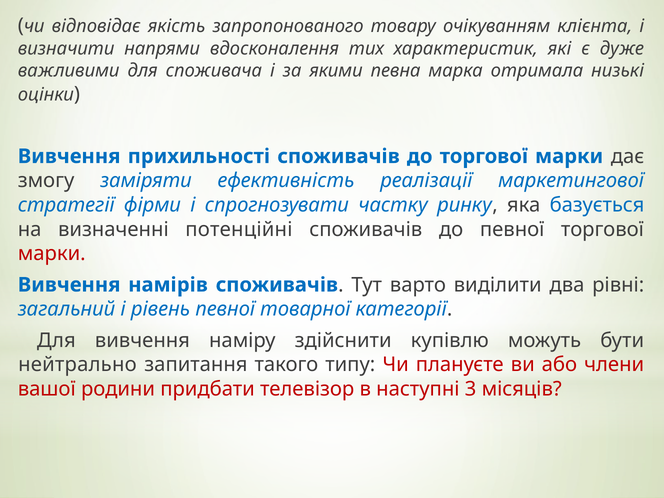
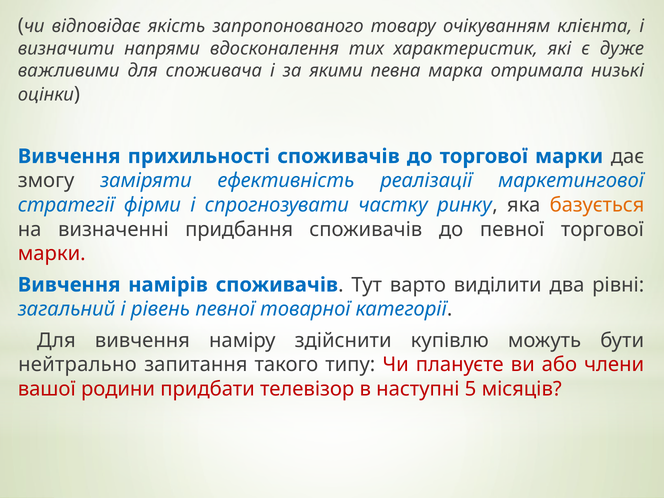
базується colour: blue -> orange (597, 205)
потенційні: потенційні -> придбання (239, 229)
3: 3 -> 5 (471, 389)
